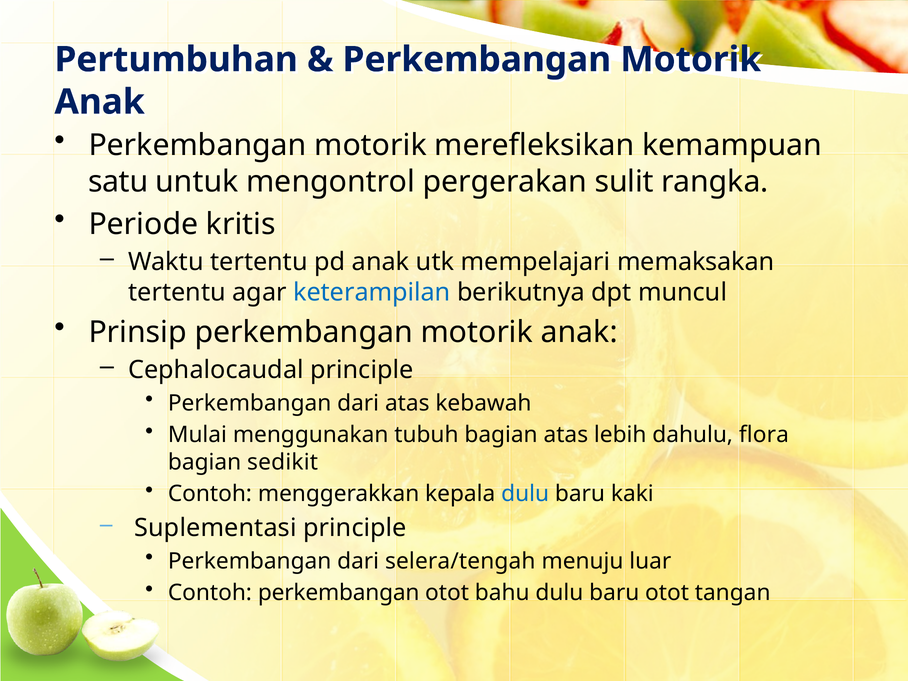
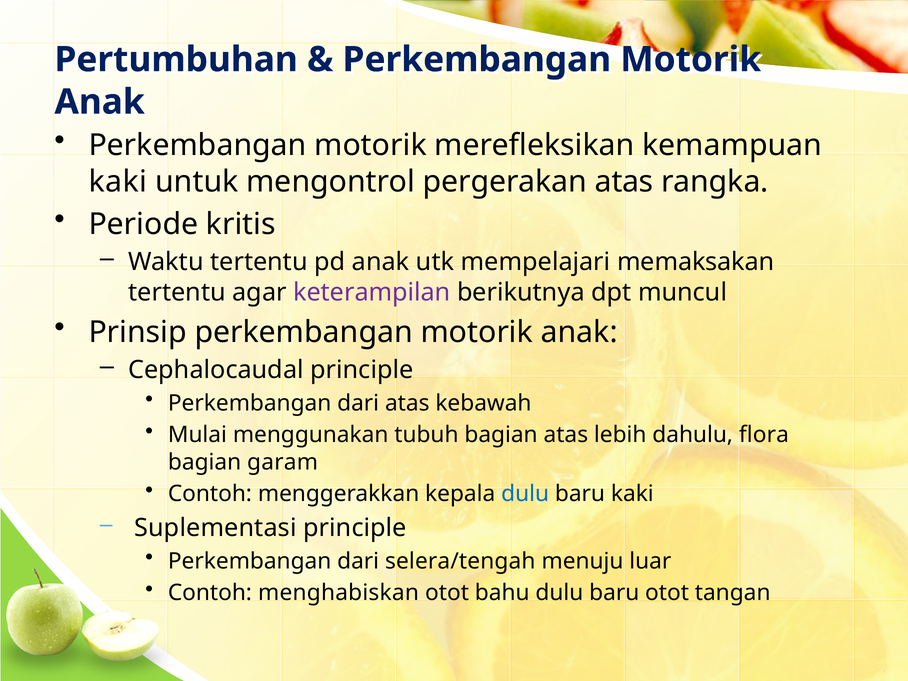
satu: satu -> kaki (118, 182)
pergerakan sulit: sulit -> atas (624, 182)
keterampilan colour: blue -> purple (372, 292)
sedikit: sedikit -> garam (283, 462)
Contoh perkembangan: perkembangan -> menghabiskan (339, 593)
